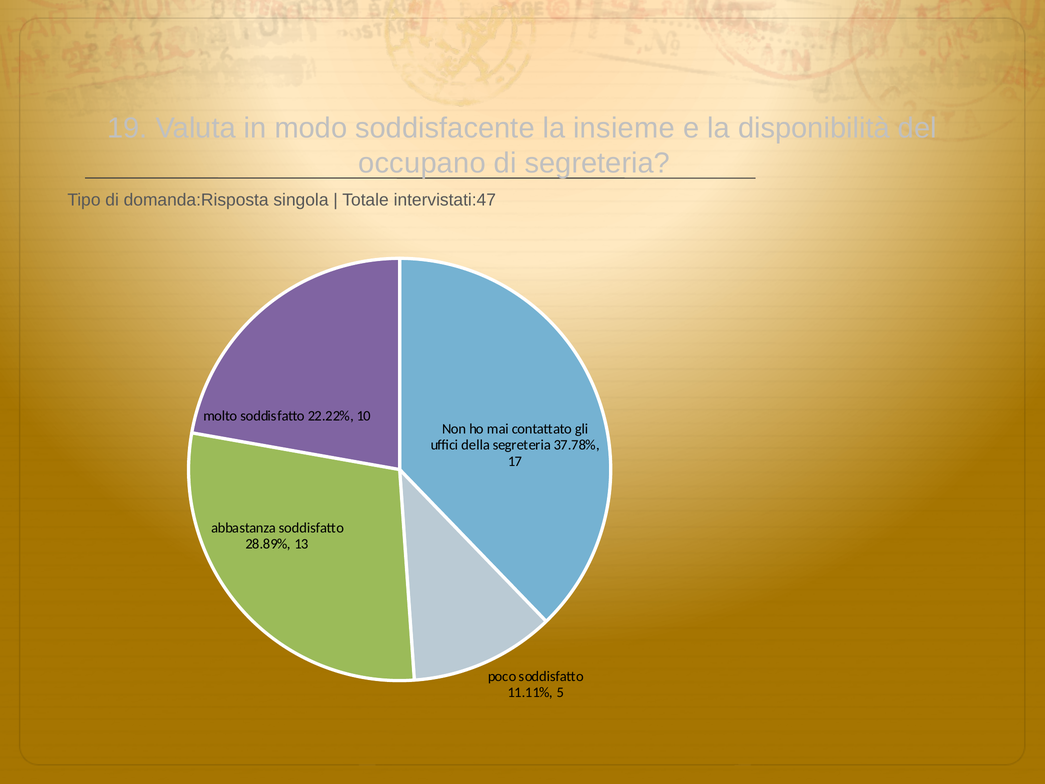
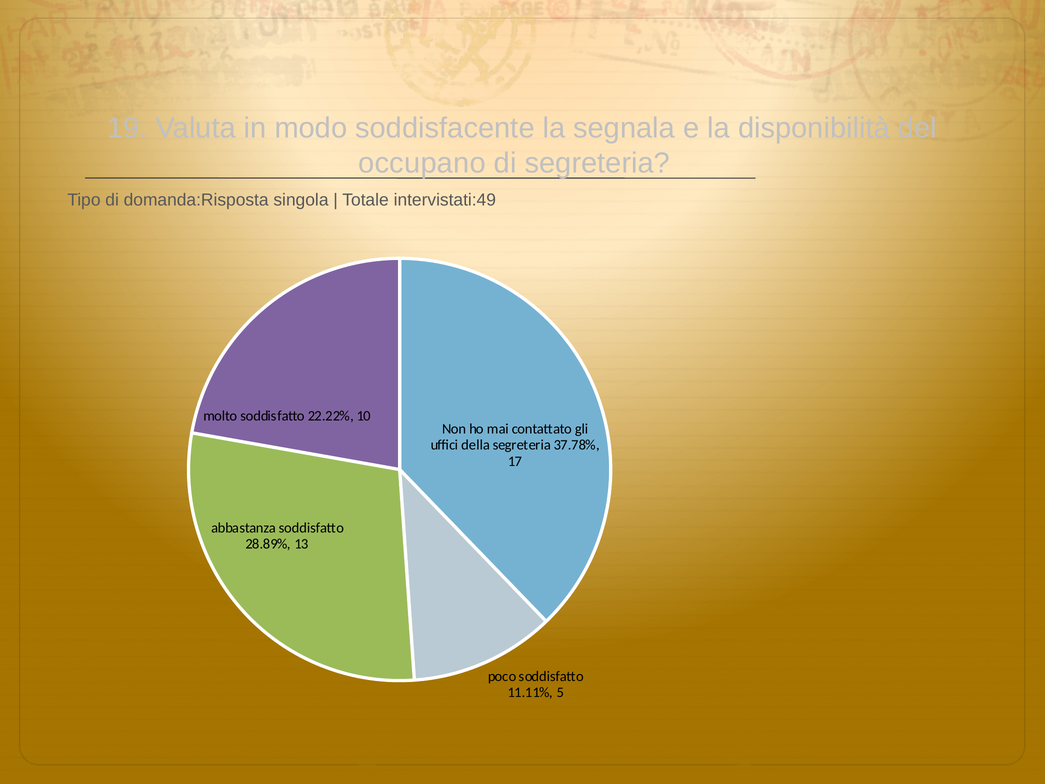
insieme: insieme -> segnala (624, 128)
intervistati:47: intervistati:47 -> intervistati:49 (445, 200)
